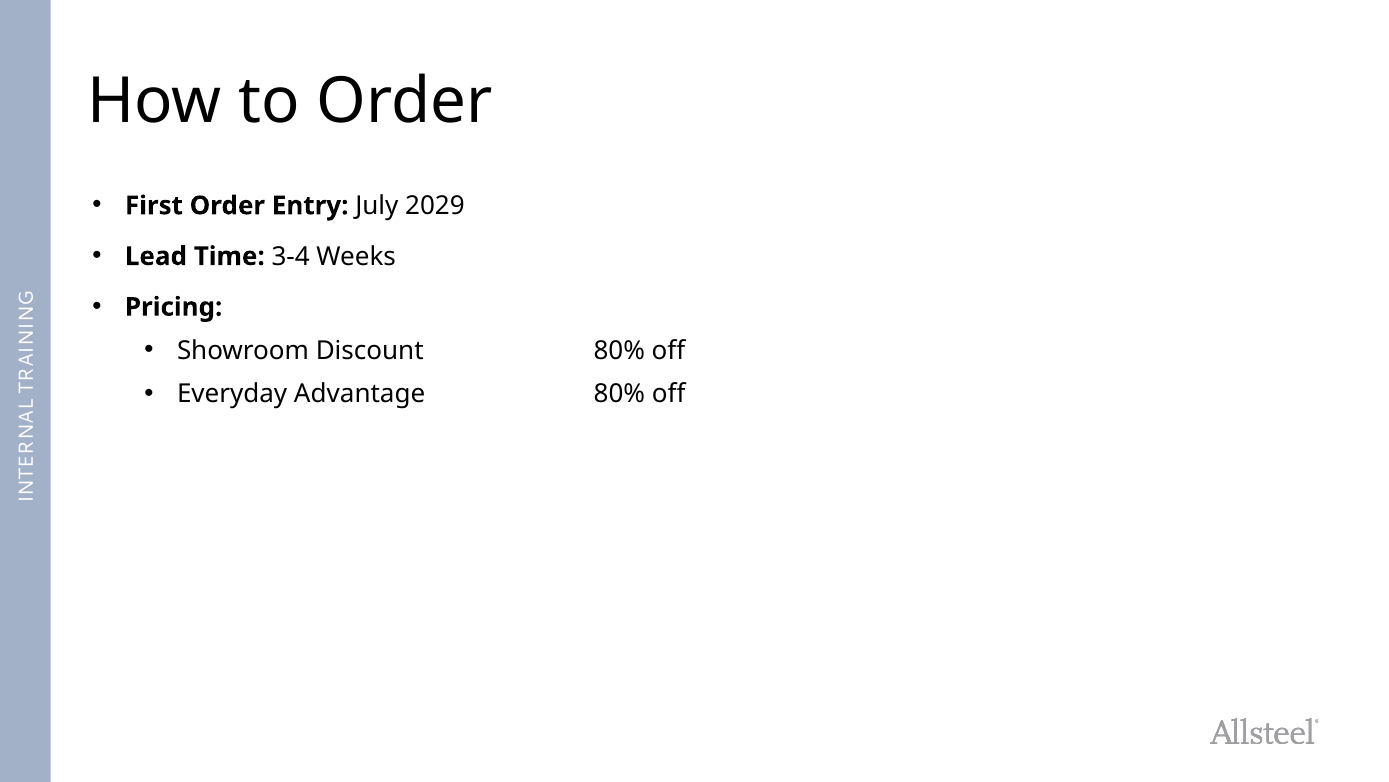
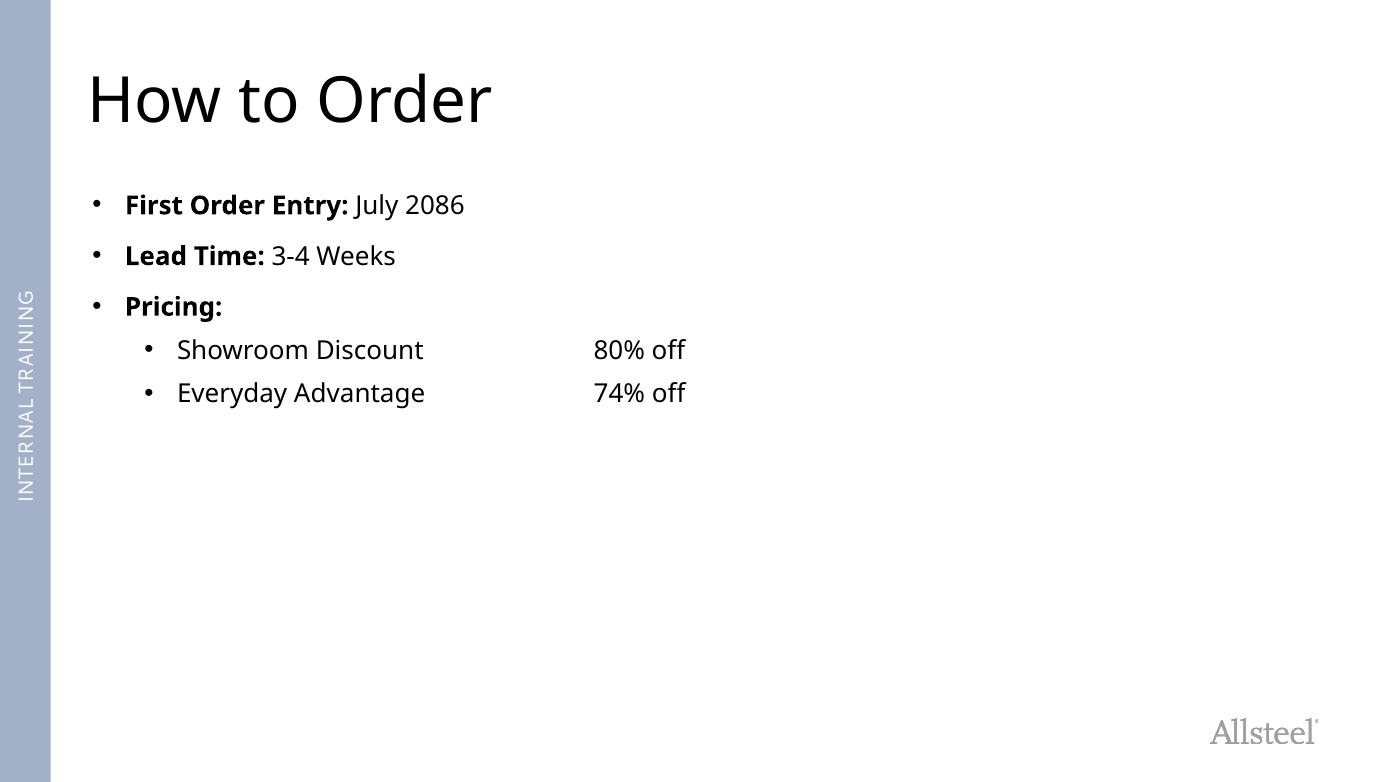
2029: 2029 -> 2086 (435, 206)
Advantage 80%: 80% -> 74% (619, 394)
